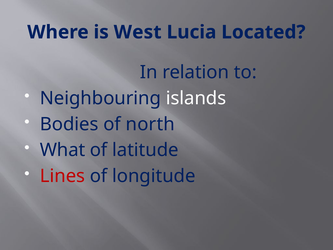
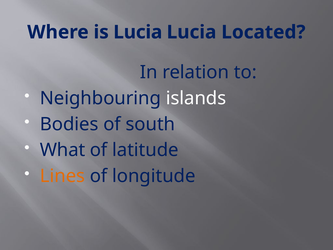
is West: West -> Lucia (138, 32)
north: north -> south (150, 124)
Lines colour: red -> orange (62, 176)
